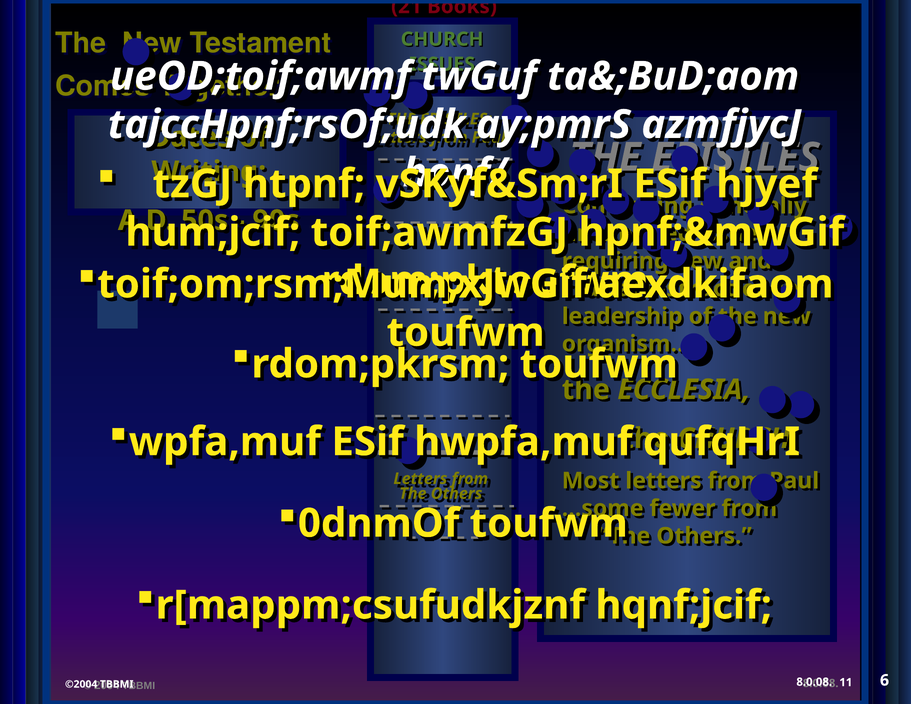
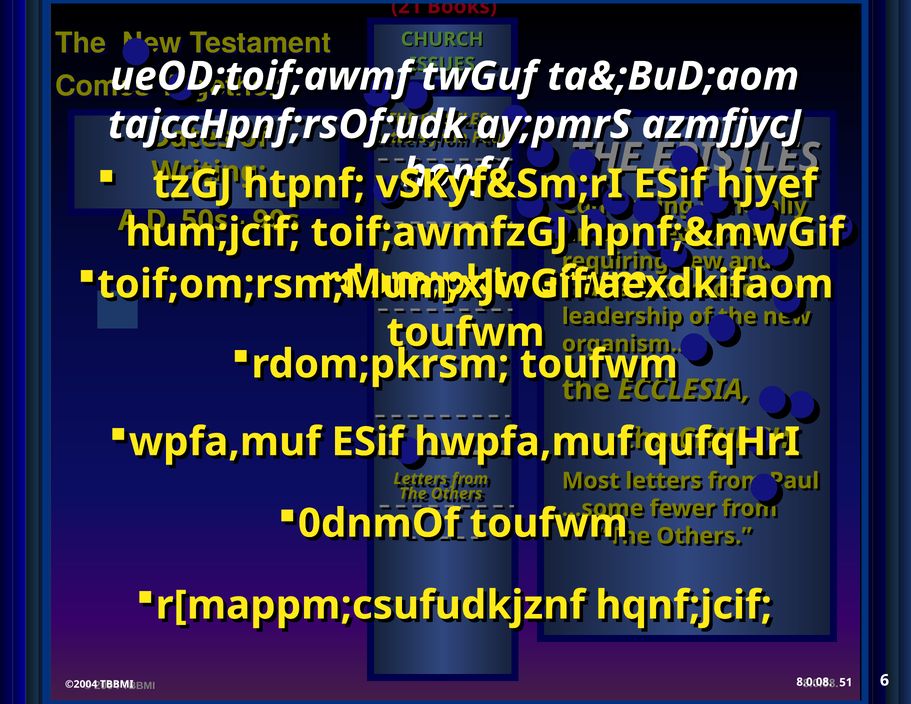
11: 11 -> 51 (846, 682)
